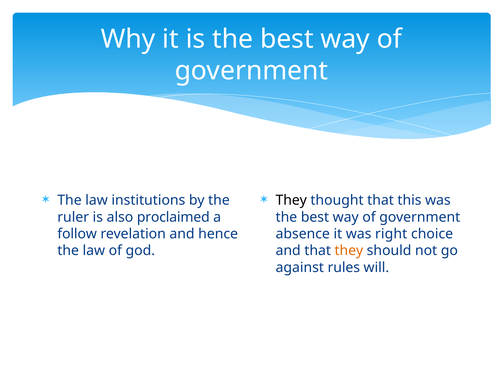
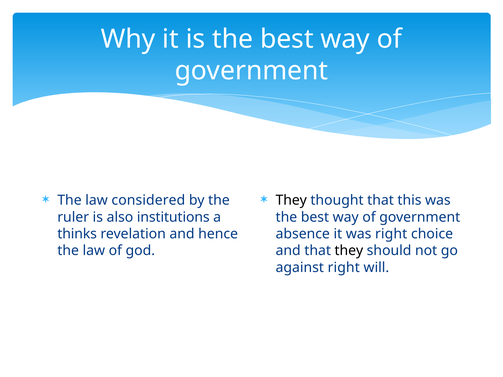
institutions: institutions -> considered (148, 201)
proclaimed: proclaimed -> institutions (173, 217)
follow: follow -> thinks (77, 234)
they colour: orange -> black (349, 251)
against rules: rules -> right (344, 268)
